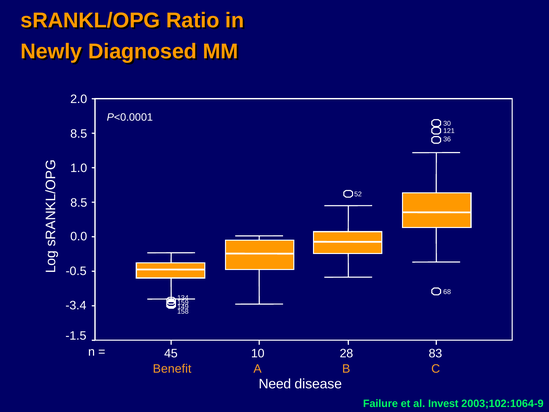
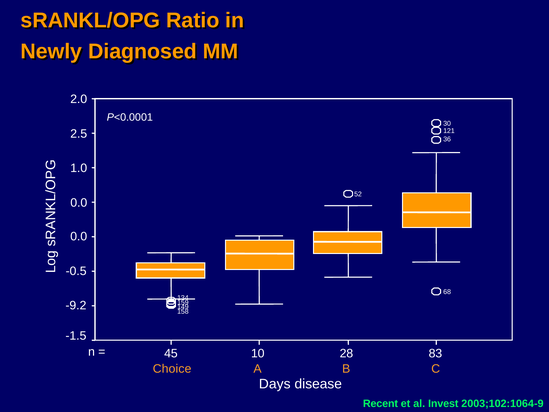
8.5: 8.5 -> 2.5 (79, 134)
8.5: 8.5 -> 0.0 (79, 203)
-3.4: -3.4 -> -9.2 (76, 305)
Benefit: Benefit -> Choice (172, 368)
Need: Need -> Days (275, 384)
Failure: Failure -> Recent (380, 403)
